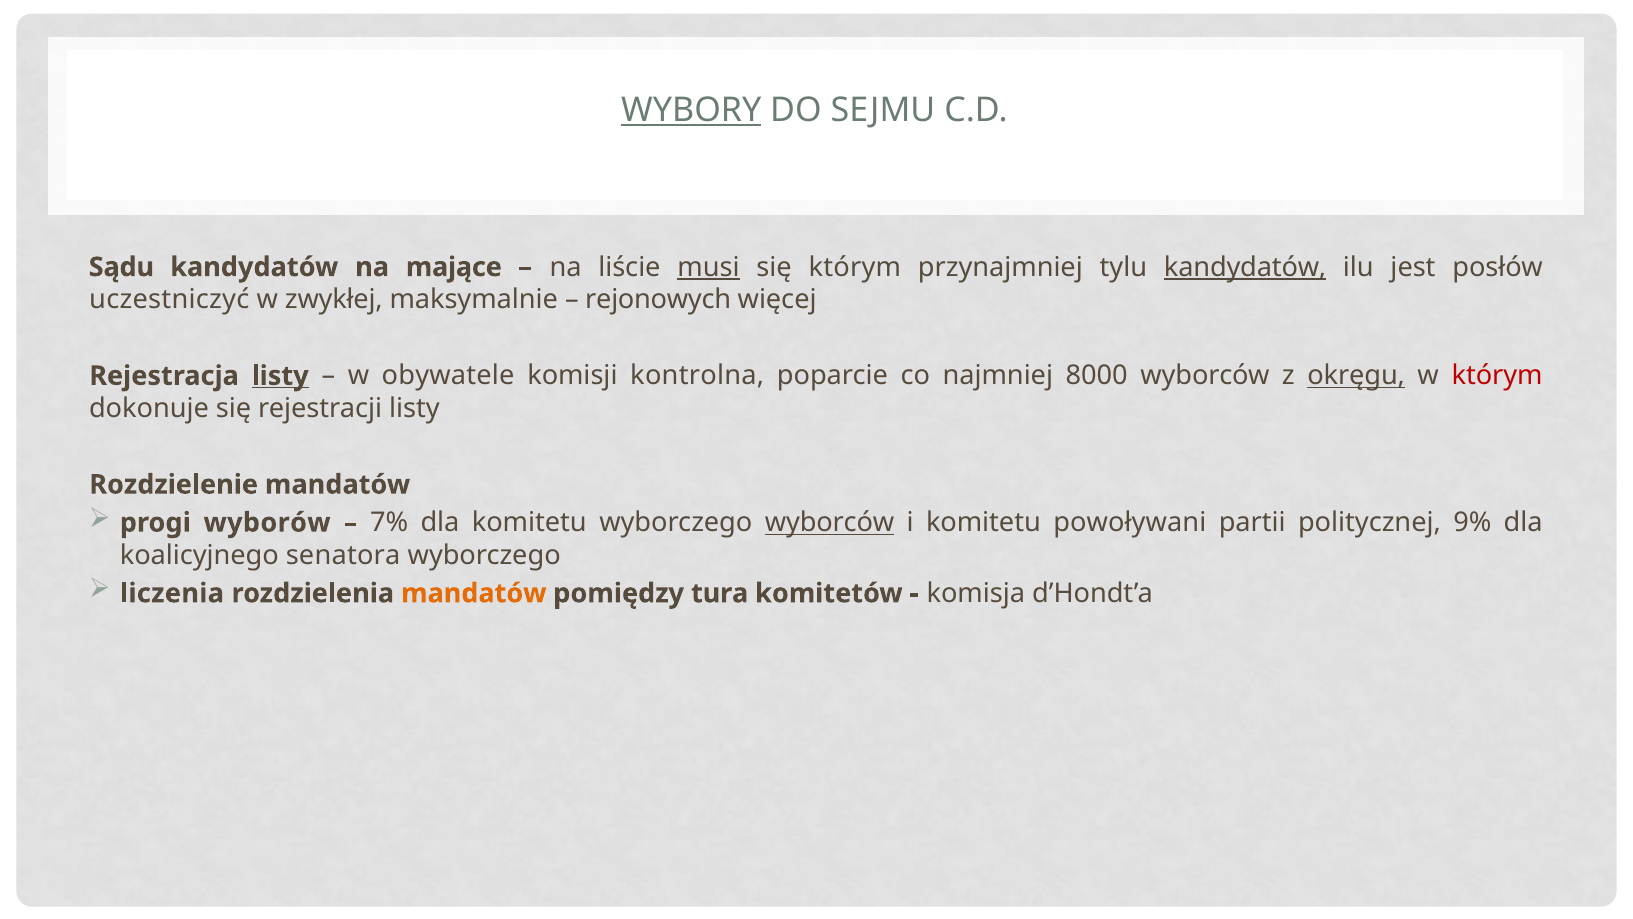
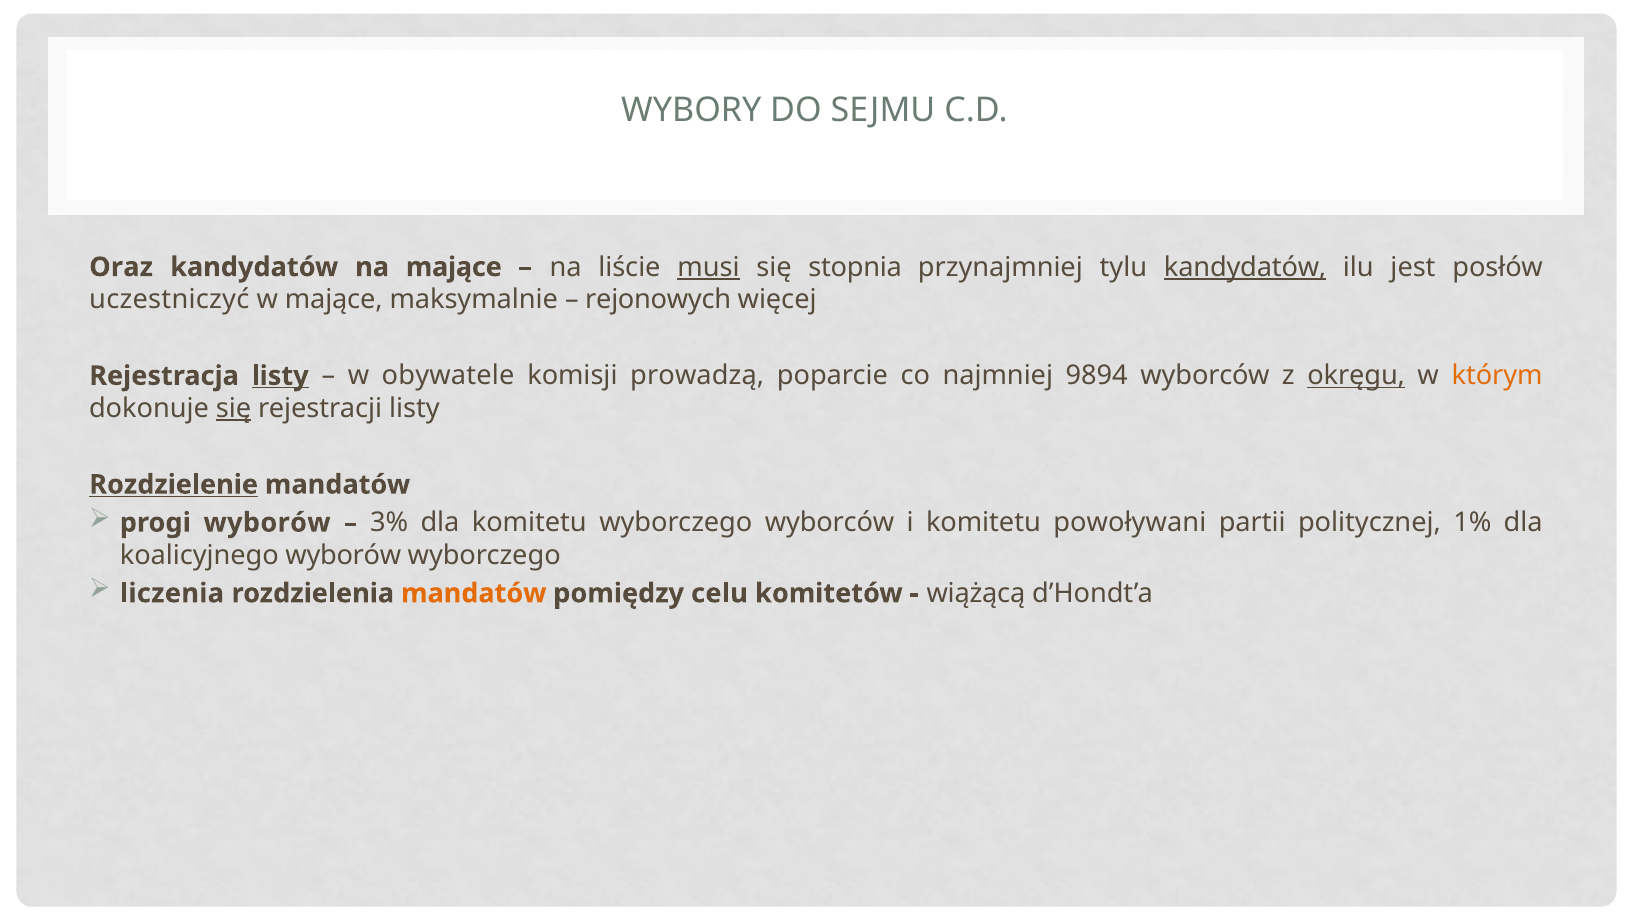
WYBORY underline: present -> none (691, 110)
Sądu: Sądu -> Oraz (121, 267)
się którym: którym -> stopnia (855, 267)
w zwykłej: zwykłej -> mające (334, 300)
kontrolna: kontrolna -> prowadzą (697, 376)
8000: 8000 -> 9894 (1097, 376)
którym colour: red -> orange (1497, 376)
się underline: none -> present (234, 408)
Rozdzielenie underline: none -> present (174, 484)
7%: 7% -> 3% (389, 522)
wyborców underline: present -> none (830, 522)
9%: 9% -> 1% (1472, 522)
koalicyjnego senatora: senatora -> wyborów (343, 555)
tura: tura -> celu (719, 593)
komisja: komisja -> wiążącą (976, 593)
